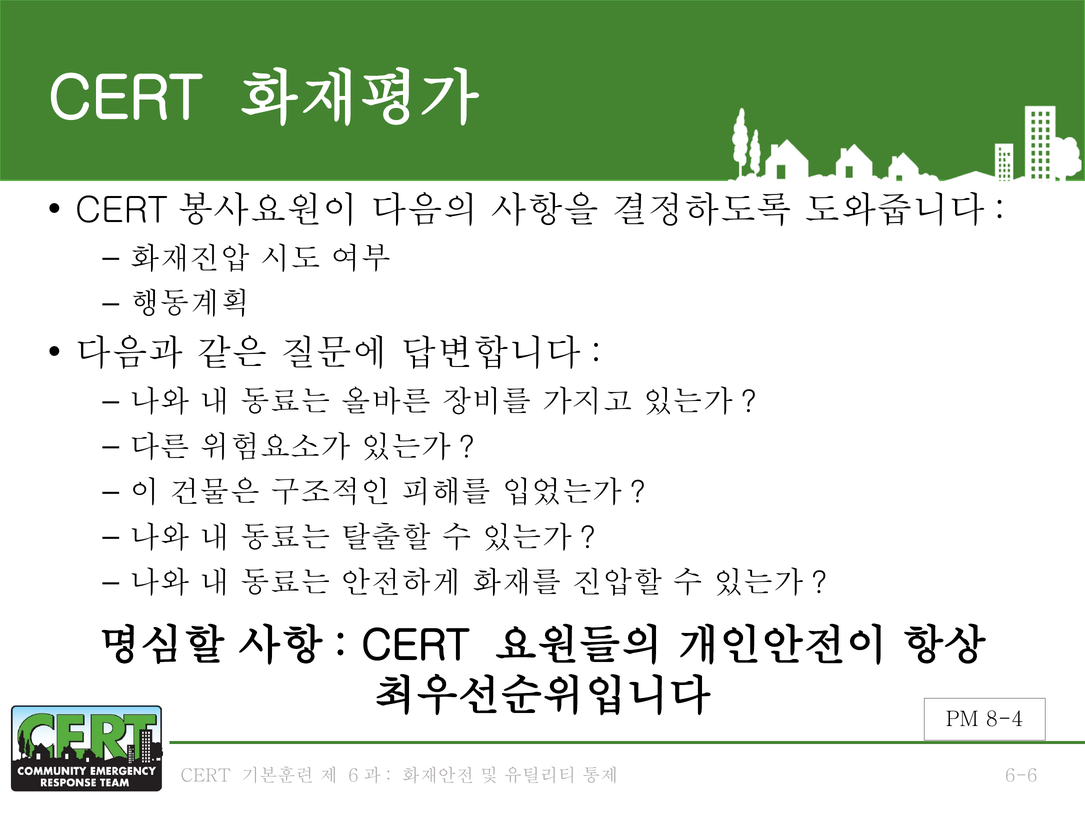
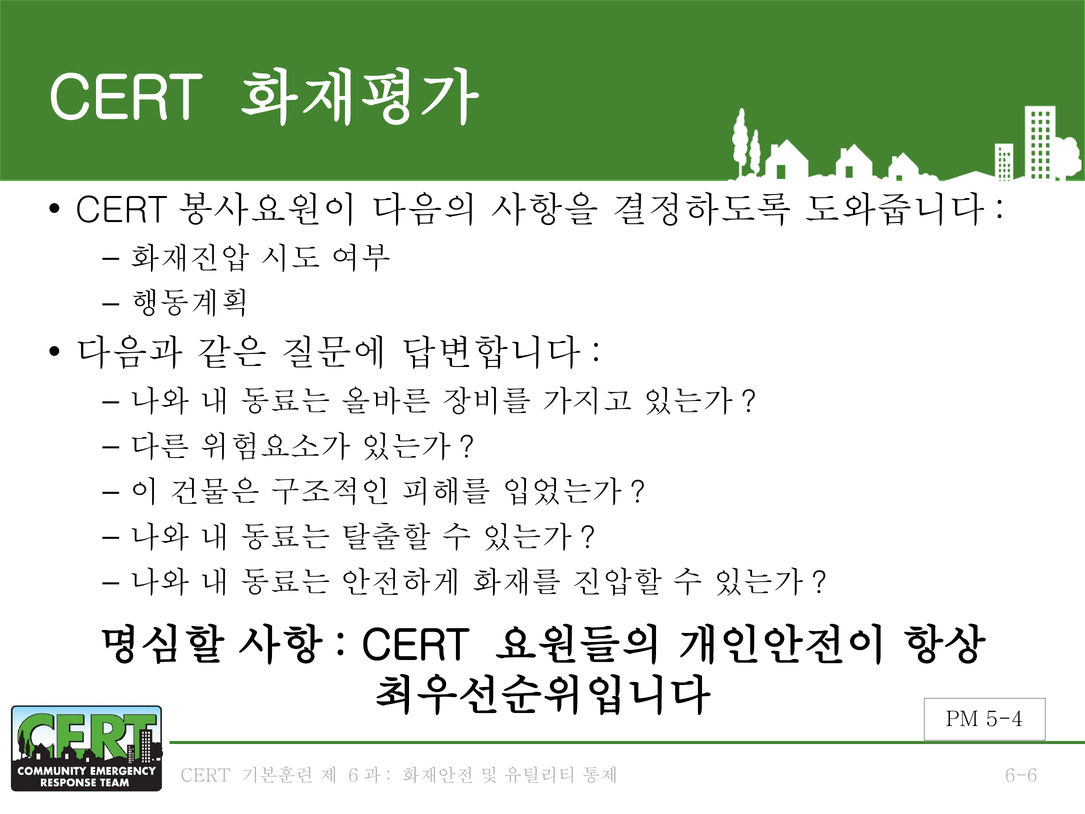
8-4: 8-4 -> 5-4 (1005, 719)
